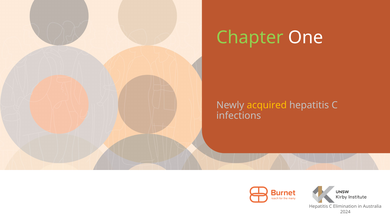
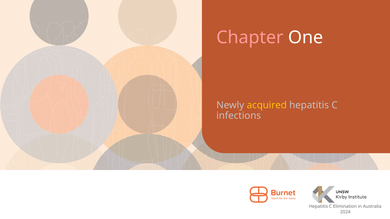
Chapter colour: light green -> pink (250, 37)
